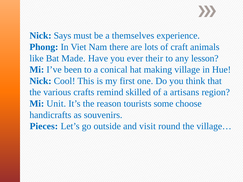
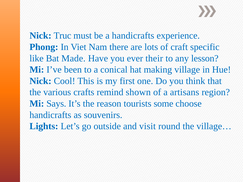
Says: Says -> Truc (62, 36)
a themselves: themselves -> handicrafts (133, 36)
animals: animals -> specific (205, 47)
skilled: skilled -> shown (138, 92)
Unit: Unit -> Says (56, 104)
Pieces: Pieces -> Lights (44, 126)
